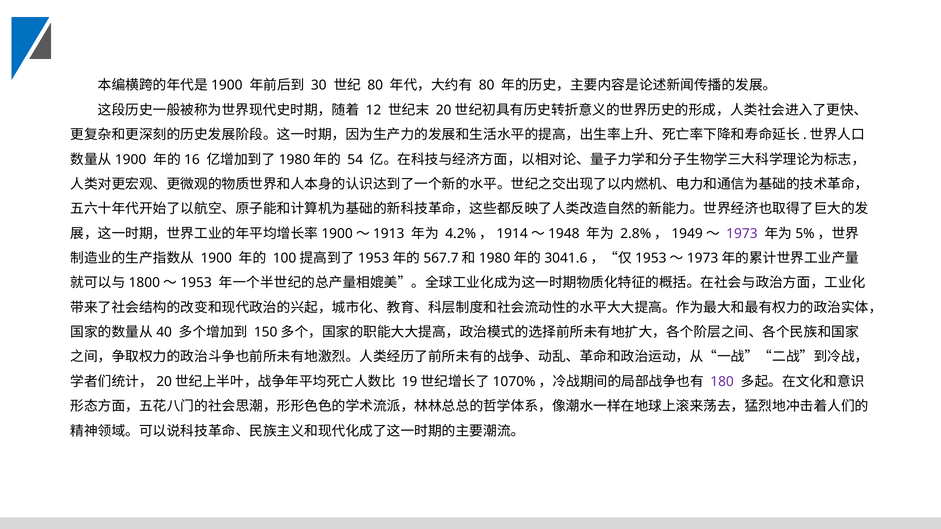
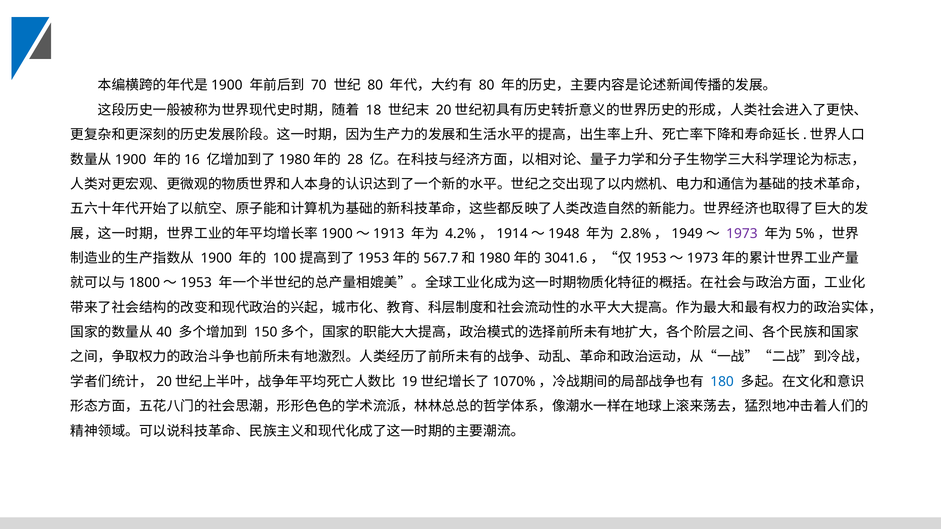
30: 30 -> 70 (319, 85)
12: 12 -> 18 (374, 110)
54: 54 -> 28 (355, 160)
180 colour: purple -> blue (722, 382)
